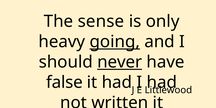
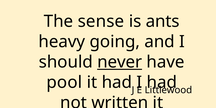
only: only -> ants (163, 21)
going underline: present -> none (115, 42)
false: false -> pool (64, 82)
